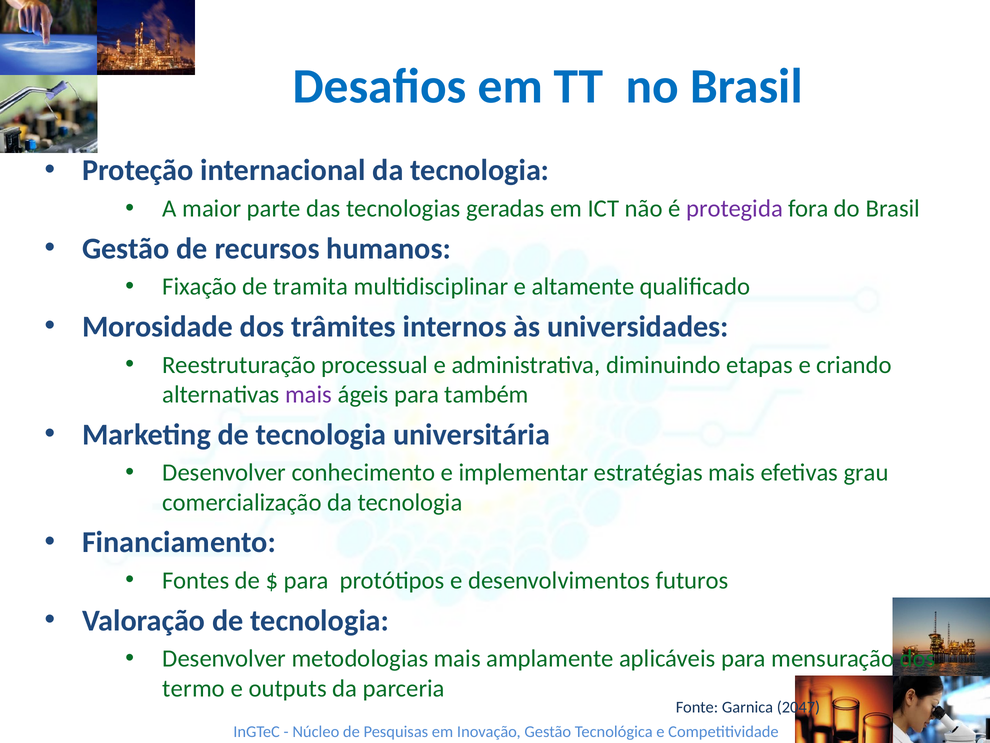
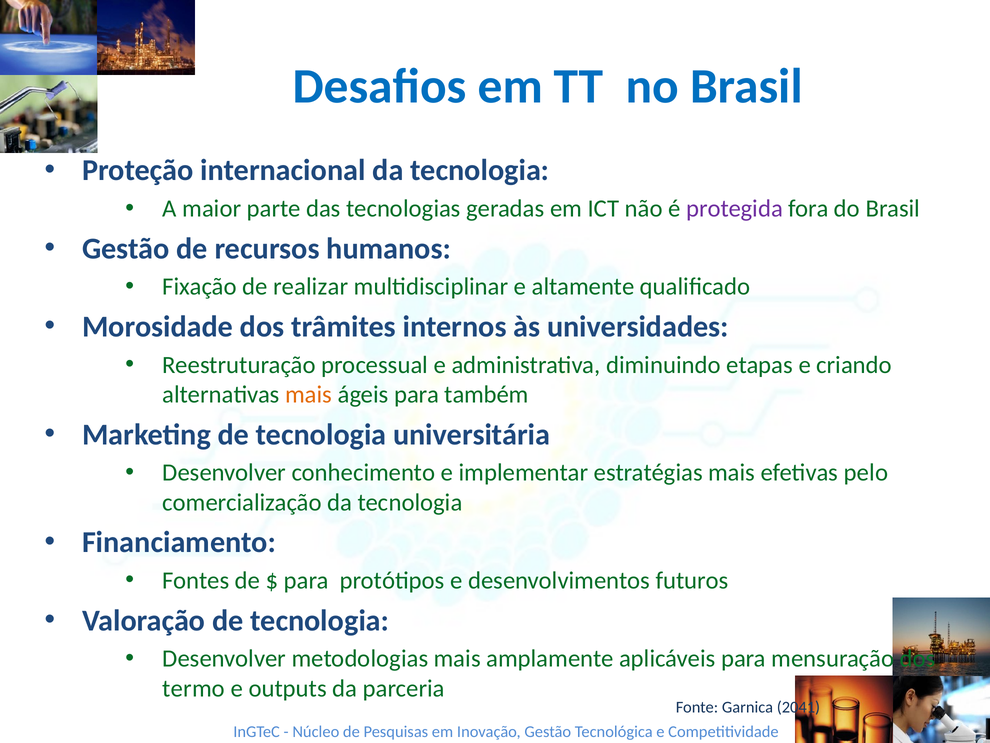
tramita: tramita -> realizar (311, 287)
mais colour: purple -> orange (309, 394)
grau: grau -> pelo (866, 472)
2047: 2047 -> 2041 (798, 707)
